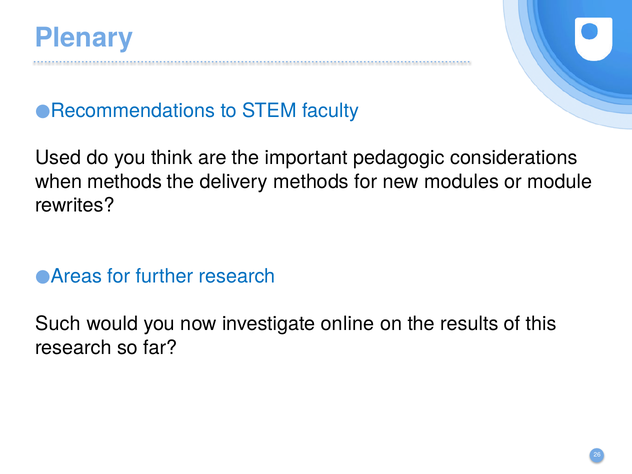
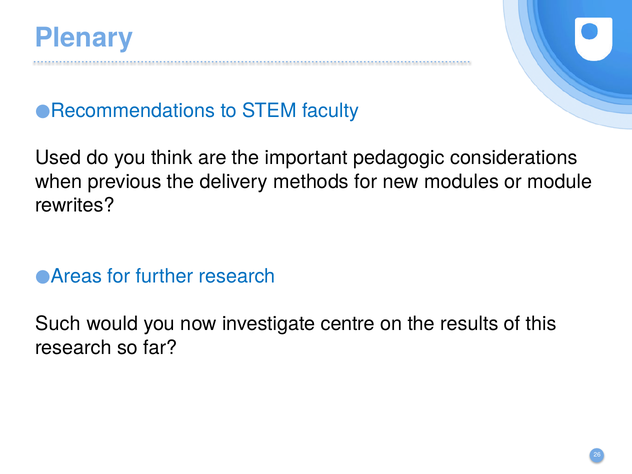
when methods: methods -> previous (125, 182)
online: online -> centre (348, 324)
